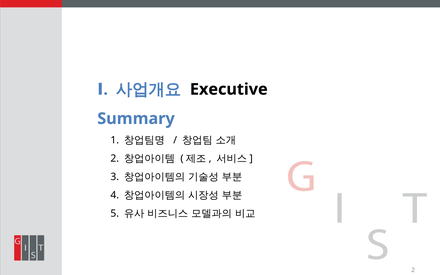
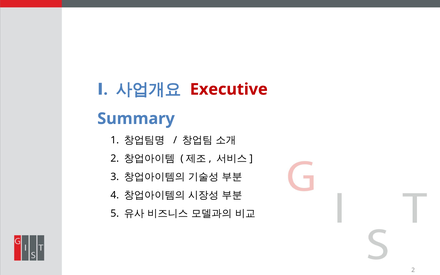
Executive colour: black -> red (229, 89)
